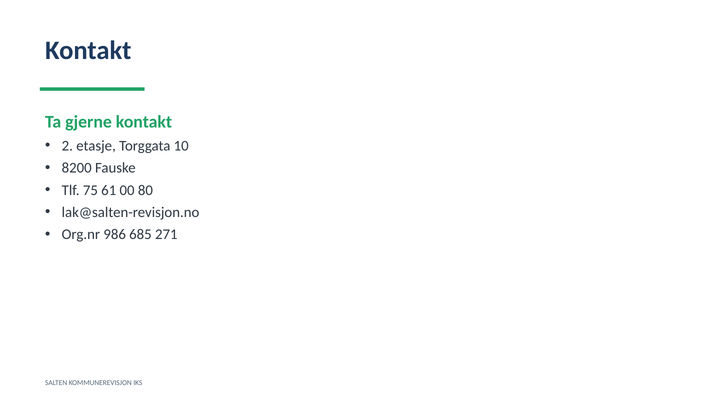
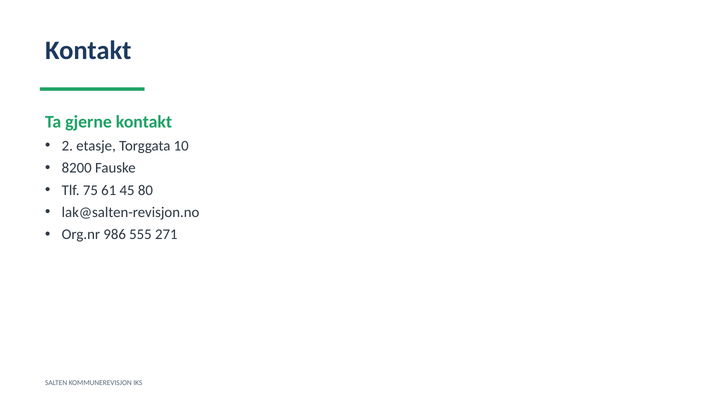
00: 00 -> 45 (127, 190)
685: 685 -> 555 (140, 234)
